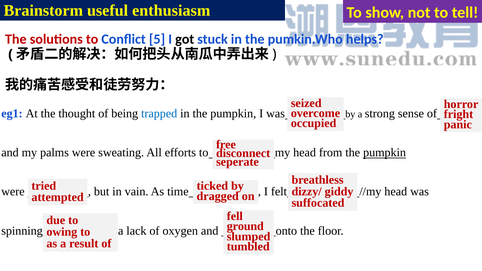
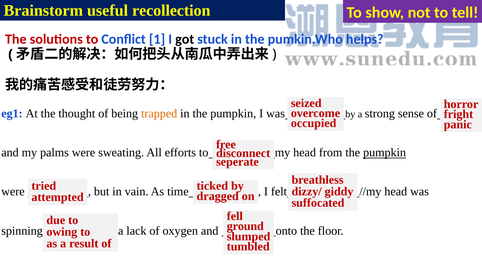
enthusiasm: enthusiasm -> recollection (171, 10)
5: 5 -> 1 (157, 39)
trapped colour: blue -> orange (159, 114)
